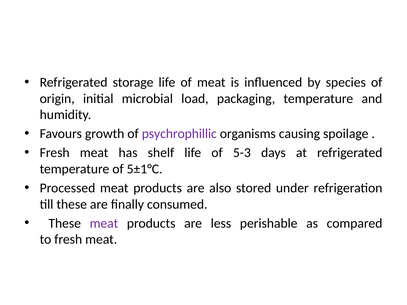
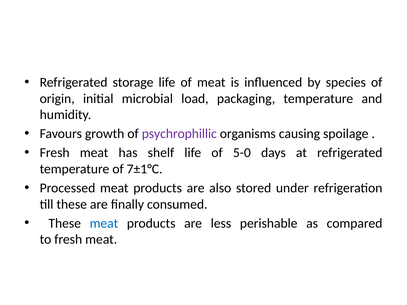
5-3: 5-3 -> 5-0 (242, 153)
5±1°C: 5±1°C -> 7±1°C (145, 169)
meat colour: purple -> blue (104, 223)
